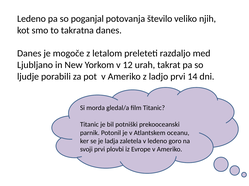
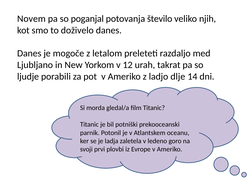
Ledeno: Ledeno -> Novem (31, 19)
takratna: takratna -> doživelo (77, 30)
ladjo prvi: prvi -> dlje (178, 77)
